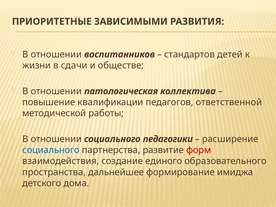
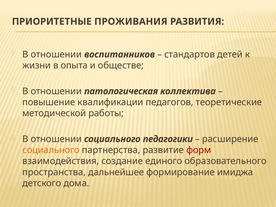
ЗАВИСИМЫМИ: ЗАВИСИМЫМИ -> ПРОЖИВАНИЯ (131, 22)
сдачи: сдачи -> опыта (74, 65)
ответственной: ответственной -> теоретические (229, 102)
социального colour: blue -> orange (51, 150)
